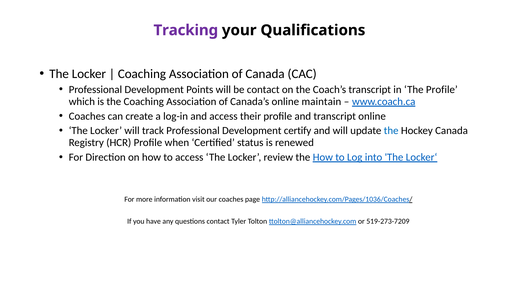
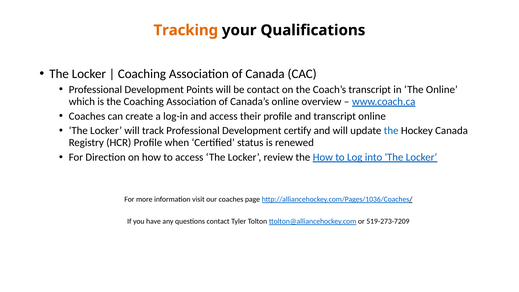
Tracking colour: purple -> orange (186, 30)
The Profile: Profile -> Online (442, 90)
maintain: maintain -> overview (321, 101)
